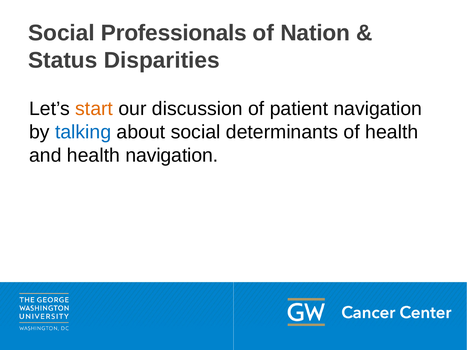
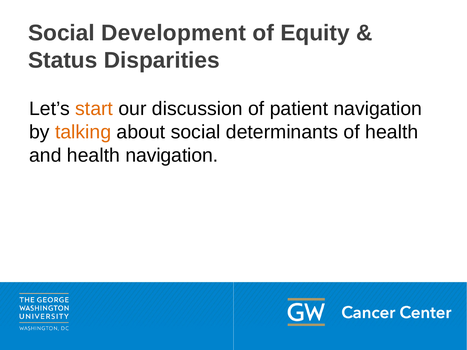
Professionals: Professionals -> Development (174, 33)
Nation: Nation -> Equity (315, 33)
talking colour: blue -> orange (83, 132)
